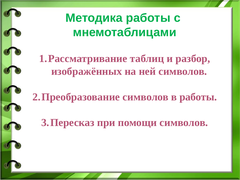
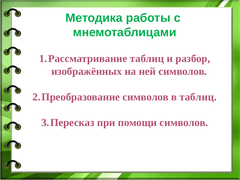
в работы: работы -> таблиц (198, 97)
